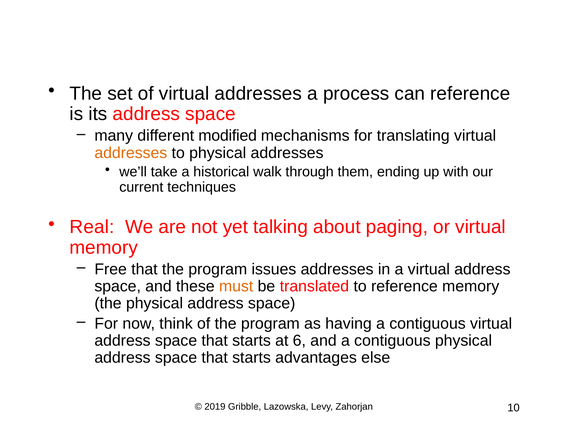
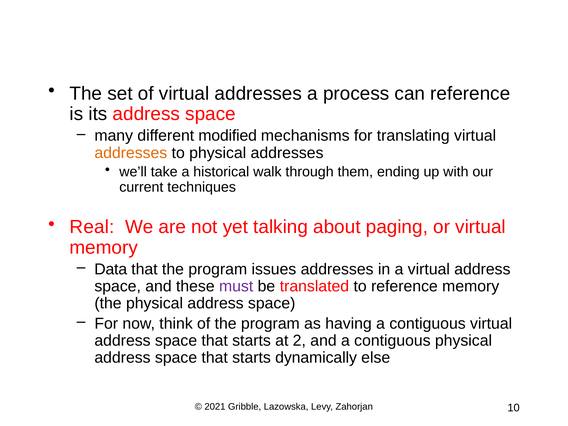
Free: Free -> Data (111, 269)
must colour: orange -> purple (236, 286)
6: 6 -> 2 (299, 341)
advantages: advantages -> dynamically (316, 358)
2019: 2019 -> 2021 (215, 407)
